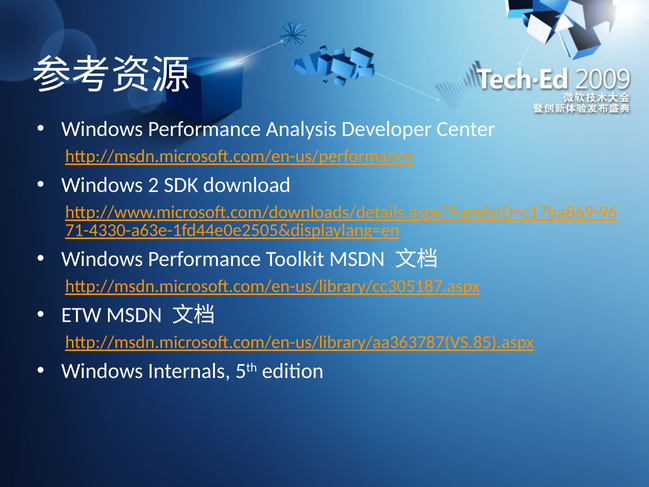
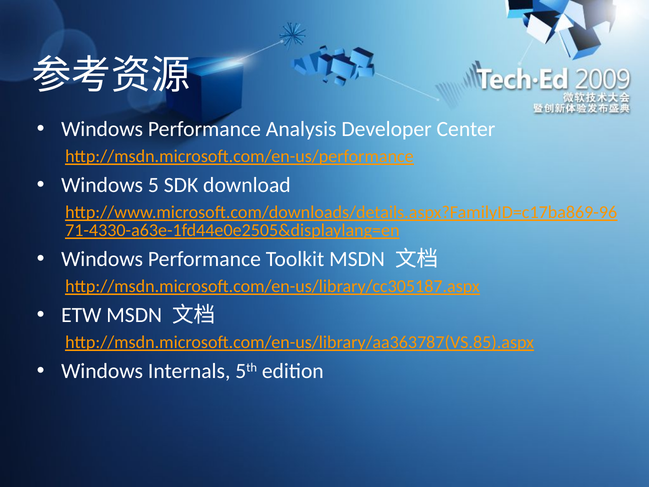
2: 2 -> 5 (153, 185)
